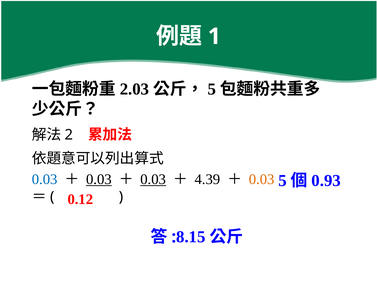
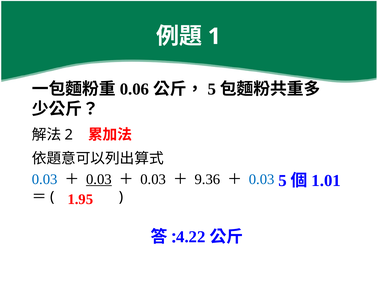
2.03: 2.03 -> 0.06 (134, 89)
0.03 underline: present -> none (153, 180)
4.39: 4.39 -> 9.36 (207, 180)
0.03 colour: orange -> blue (262, 180)
0.93: 0.93 -> 1.01 (326, 181)
0.12: 0.12 -> 1.95 (80, 200)
8.15: 8.15 -> 4.22 (191, 238)
